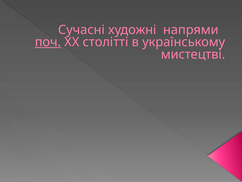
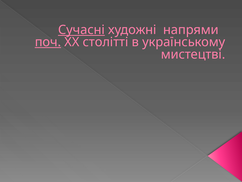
Сучасні underline: none -> present (81, 30)
